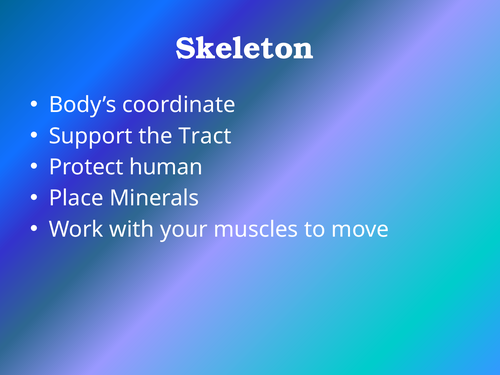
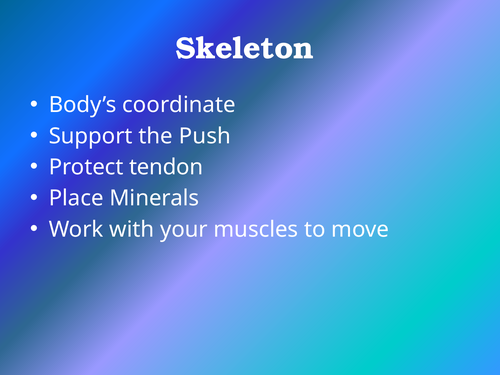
Tract: Tract -> Push (205, 136)
human: human -> tendon (166, 167)
